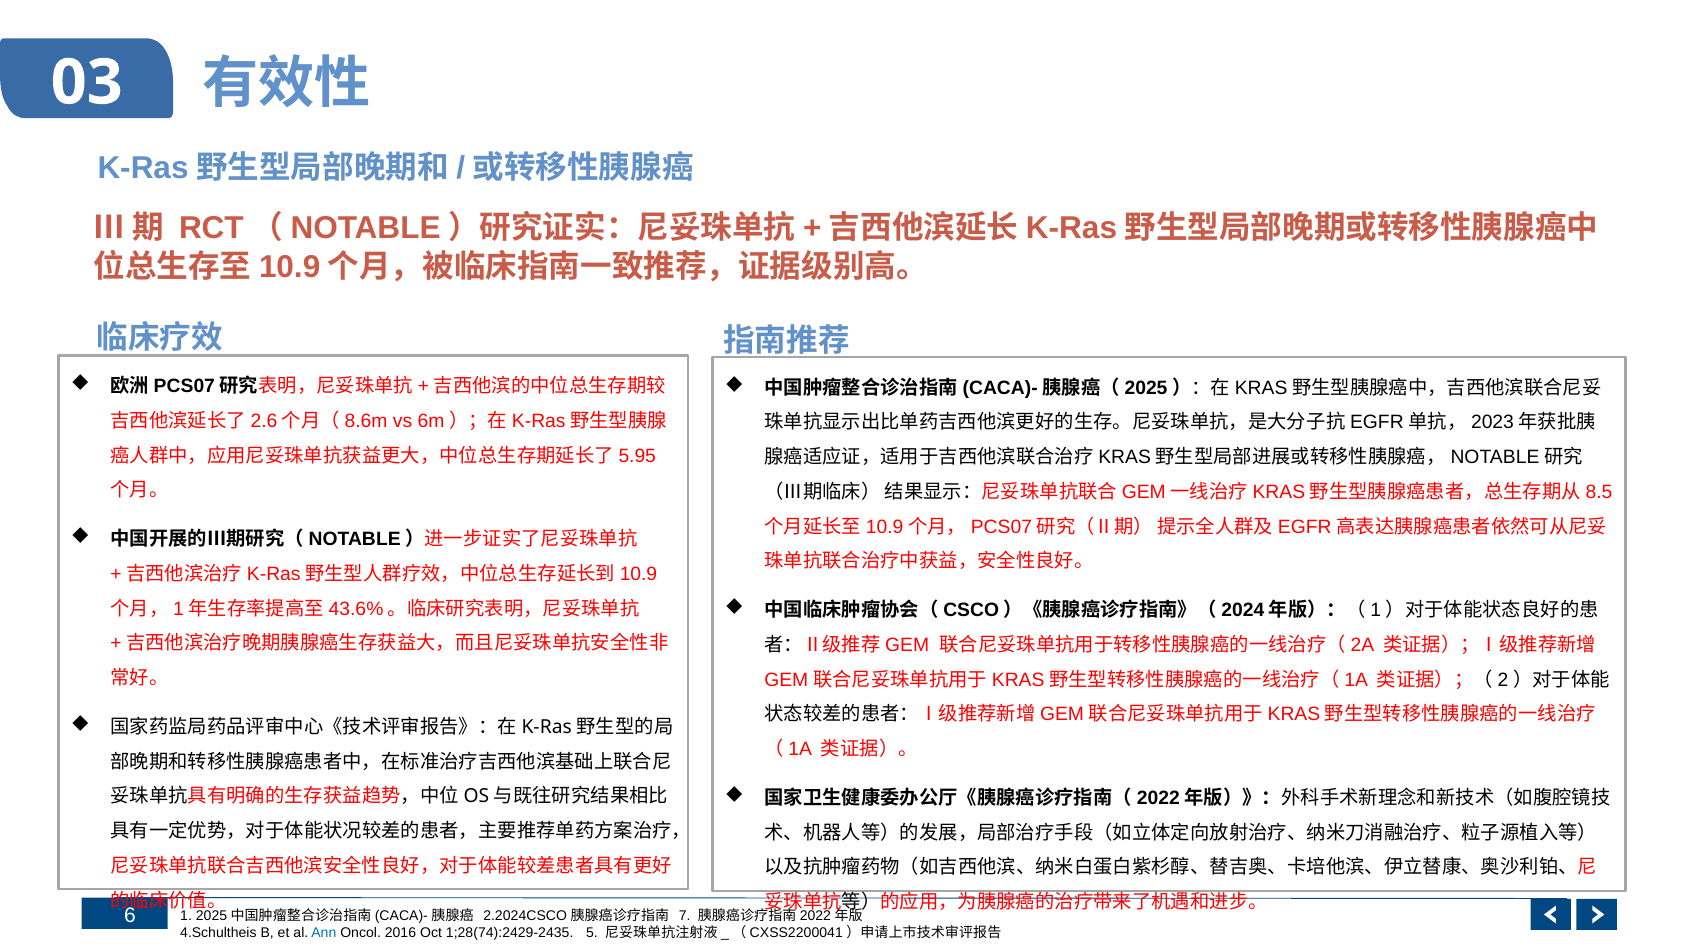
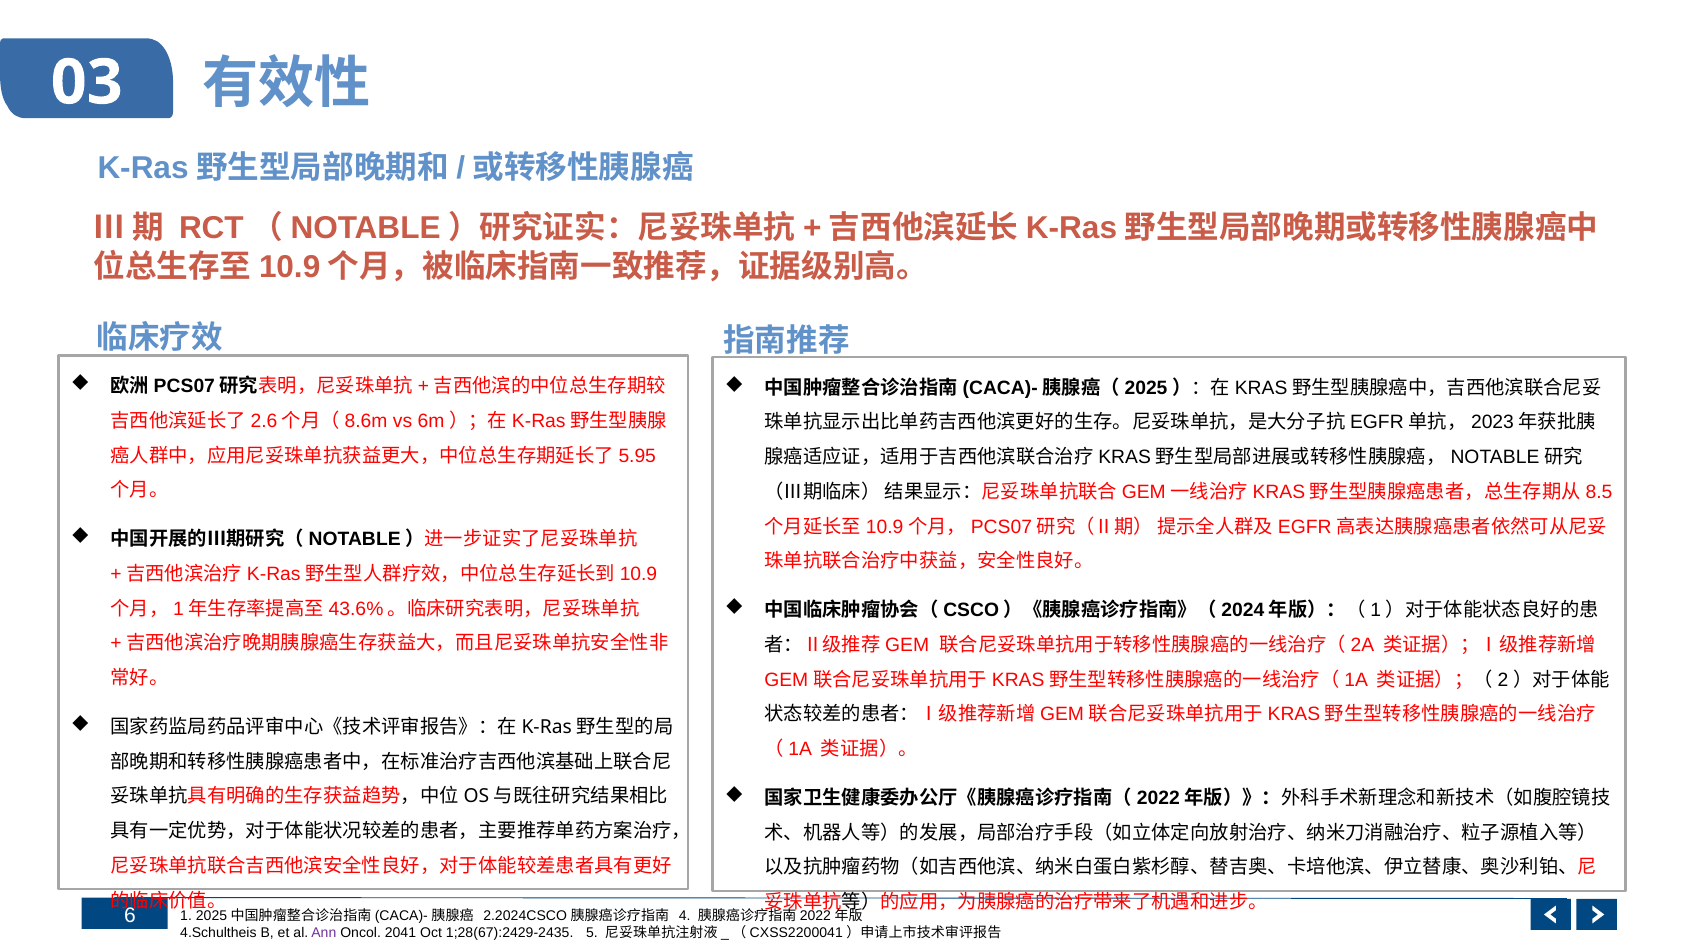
7: 7 -> 4 (685, 916)
Ann colour: blue -> purple (324, 933)
2016: 2016 -> 2041 (400, 933)
1;28(74):2429-2435: 1;28(74):2429-2435 -> 1;28(67):2429-2435 (510, 933)
